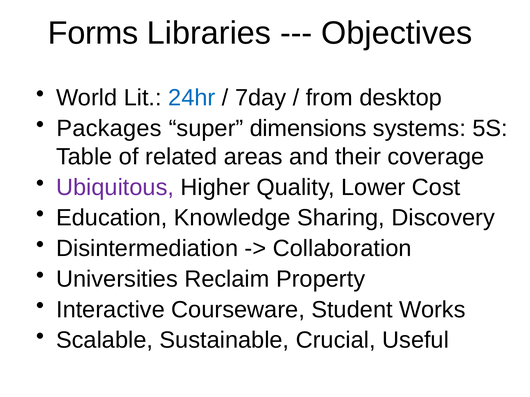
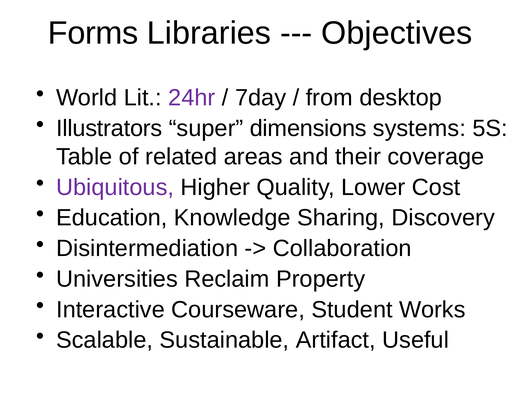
24hr colour: blue -> purple (192, 98)
Packages: Packages -> Illustrators (109, 129)
Crucial: Crucial -> Artifact (336, 341)
